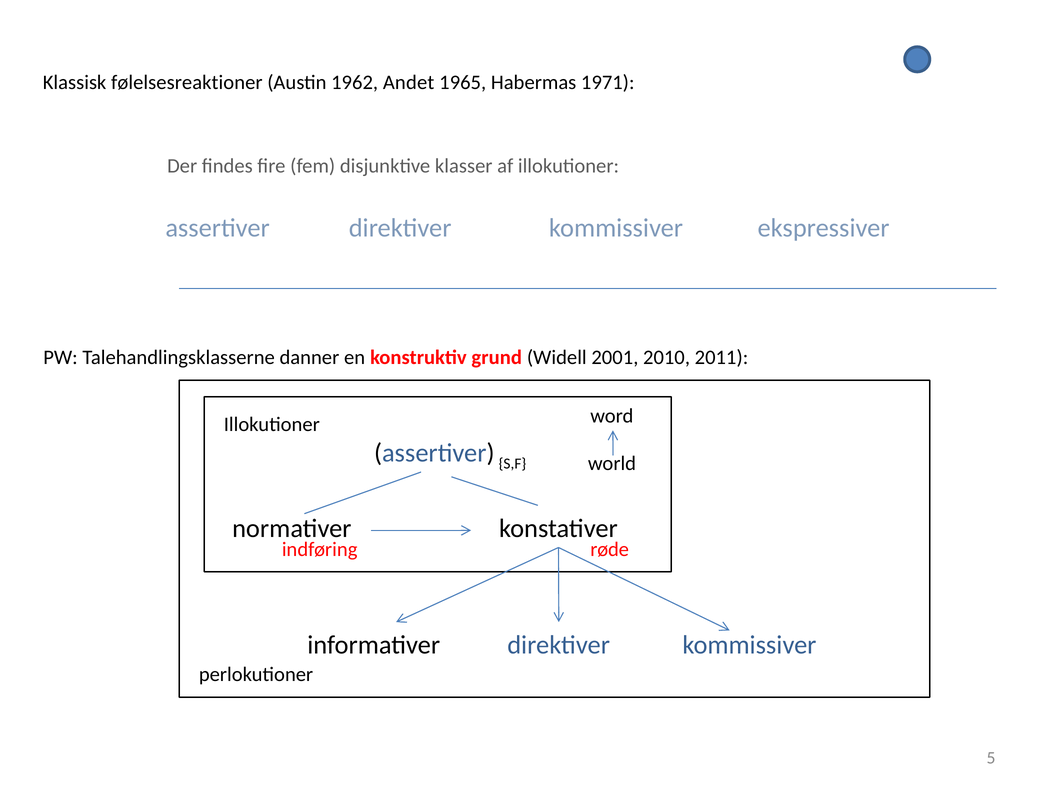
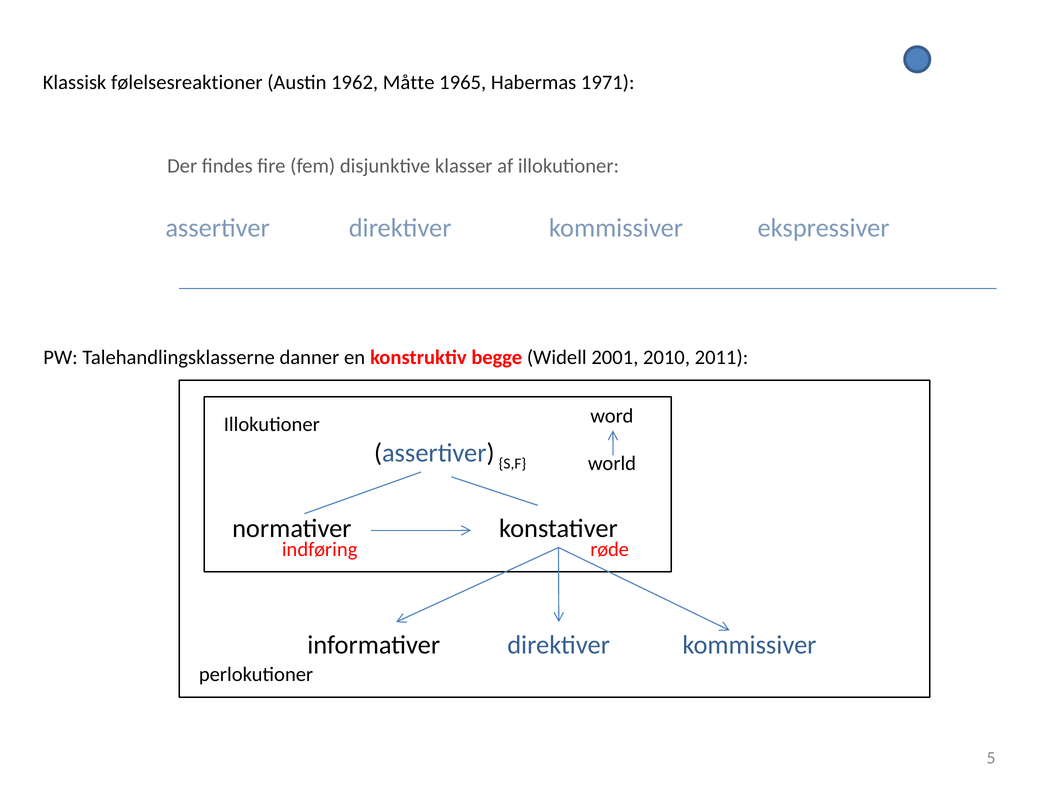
Andet: Andet -> Måtte (409, 83)
grund: grund -> begge (497, 358)
